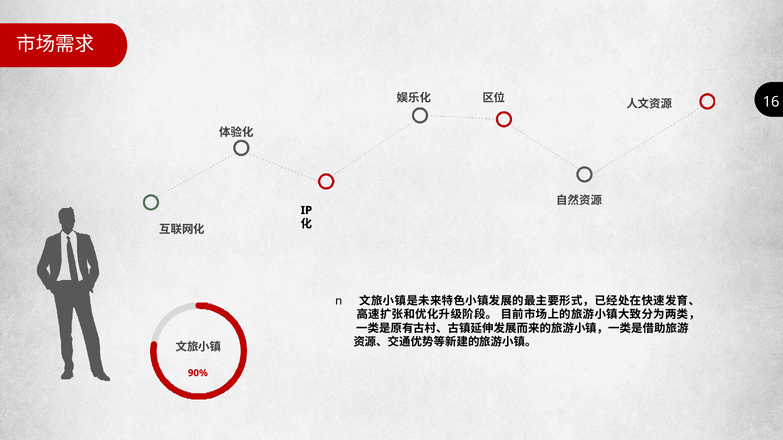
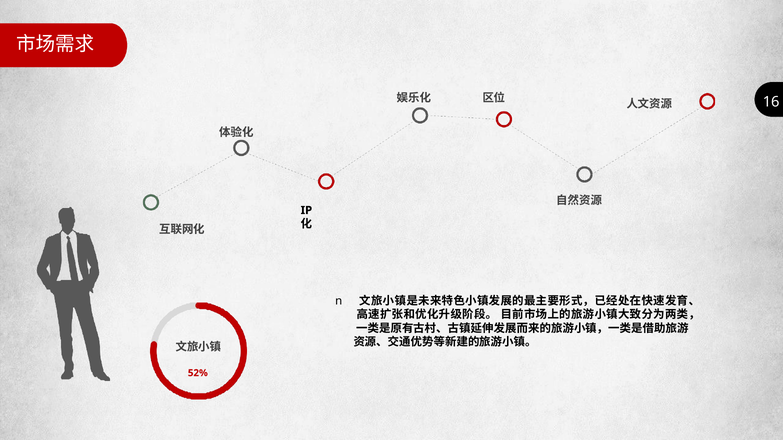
90%: 90% -> 52% (198, 373)
